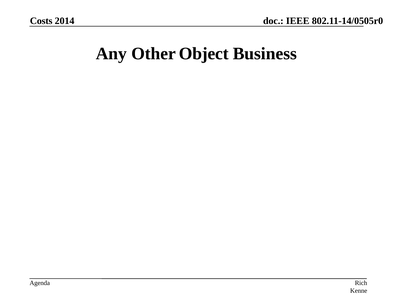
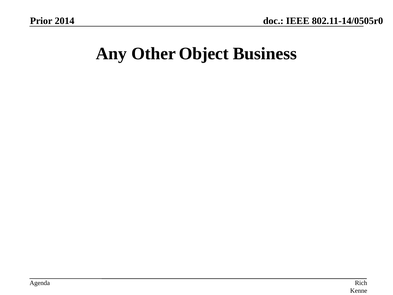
Costs: Costs -> Prior (41, 21)
